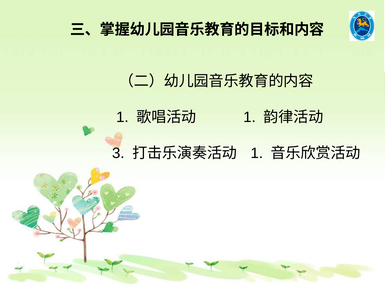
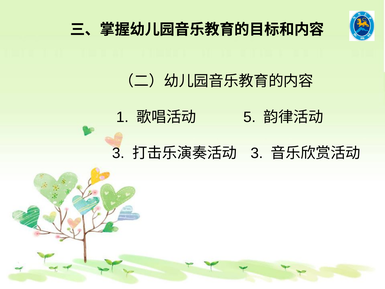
1: 1 -> 5 (250, 117)
1: 1 -> 3 (257, 153)
